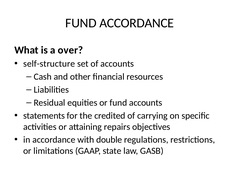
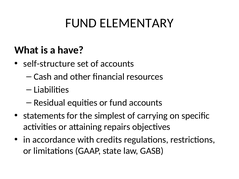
FUND ACCORDANCE: ACCORDANCE -> ELEMENTARY (137, 23)
over: over -> have (71, 50)
credited: credited -> simplest (110, 116)
double: double -> credits (109, 140)
